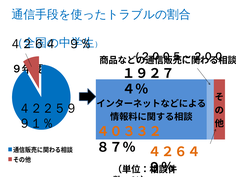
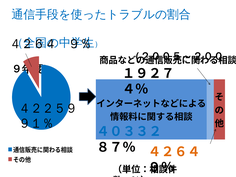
４０３３２ colour: orange -> blue (129, 132)
